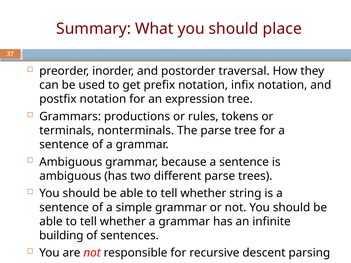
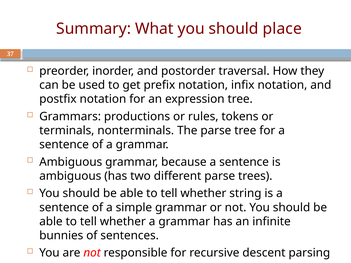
building: building -> bunnies (61, 236)
